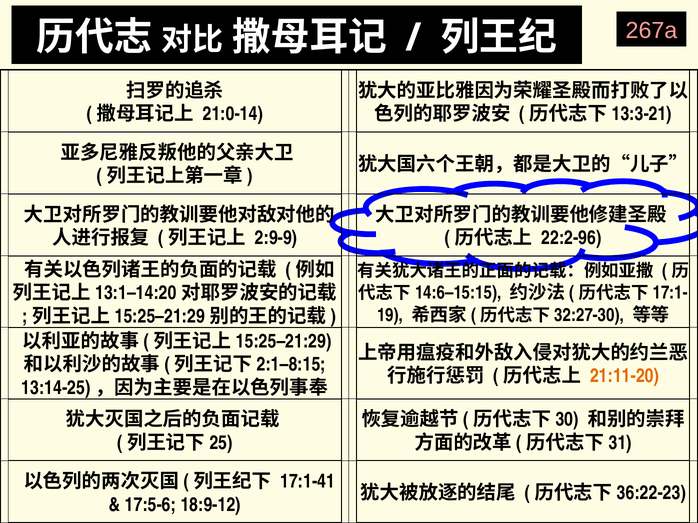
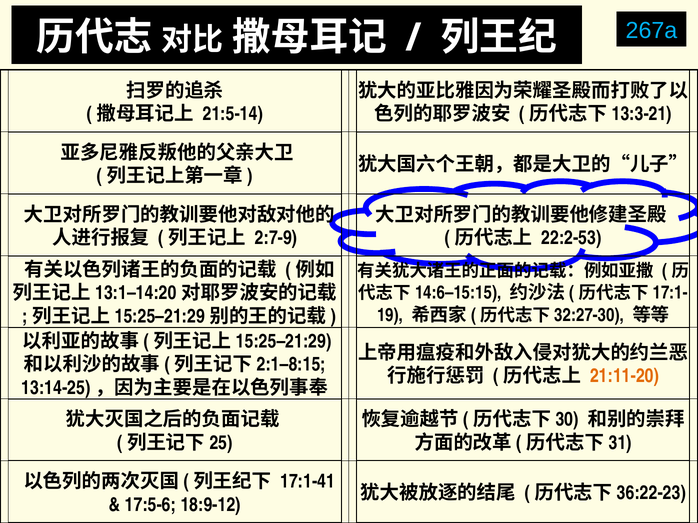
267a colour: pink -> light blue (651, 31)
21:0-14: 21:0-14 -> 21:5-14 (233, 114)
2:9-9: 2:9-9 -> 2:7-9 (276, 238)
22:2-96: 22:2-96 -> 22:2-53 (571, 238)
